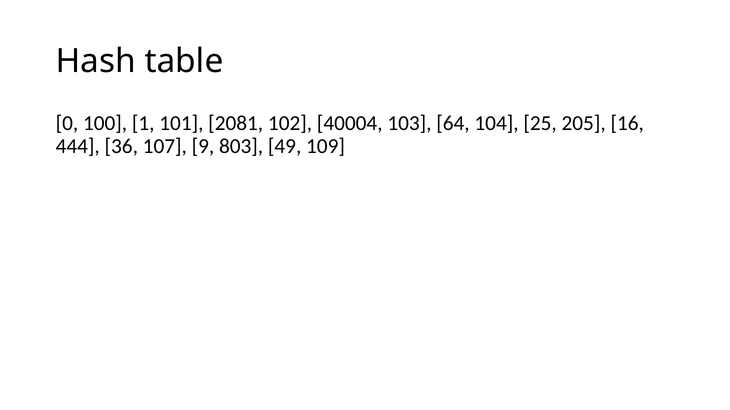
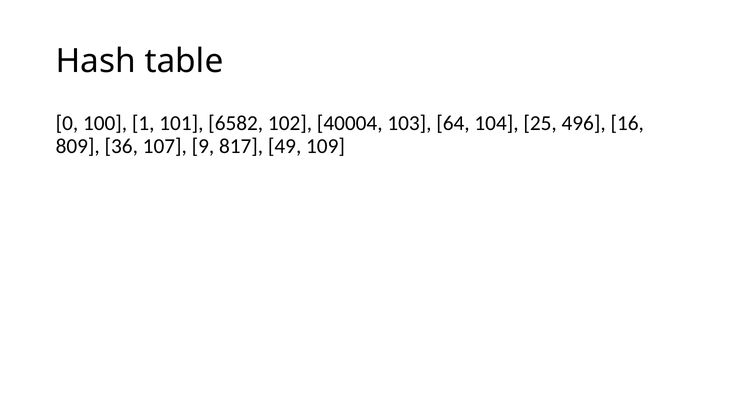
2081: 2081 -> 6582 (236, 123)
205: 205 -> 496 (584, 123)
444: 444 -> 809 (78, 146)
803: 803 -> 817 (241, 146)
